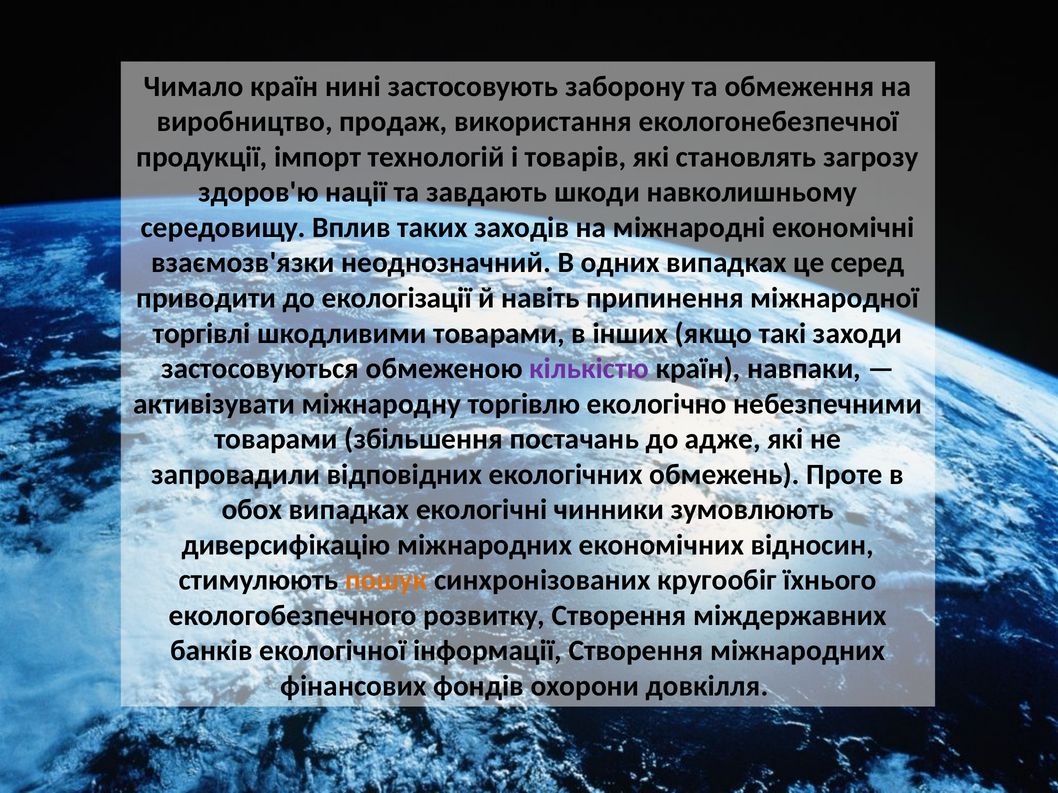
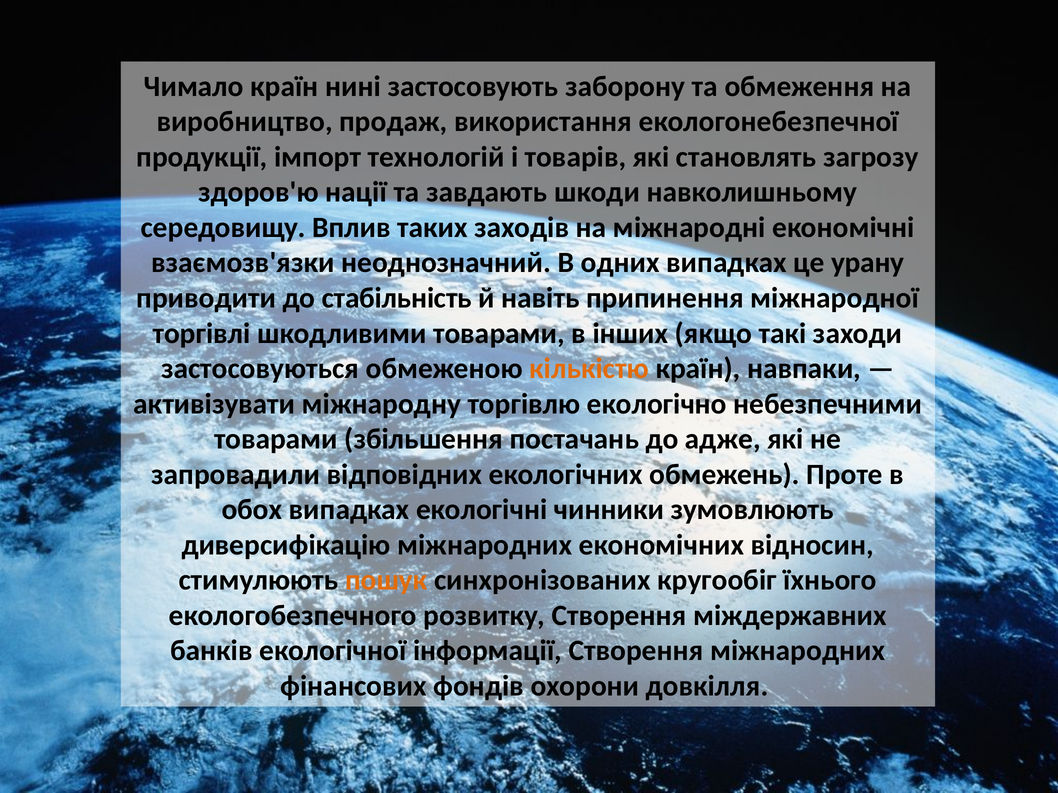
серед: серед -> урану (868, 263)
екологізації: екологізації -> стабільність (397, 298)
кількістю colour: purple -> orange (589, 369)
